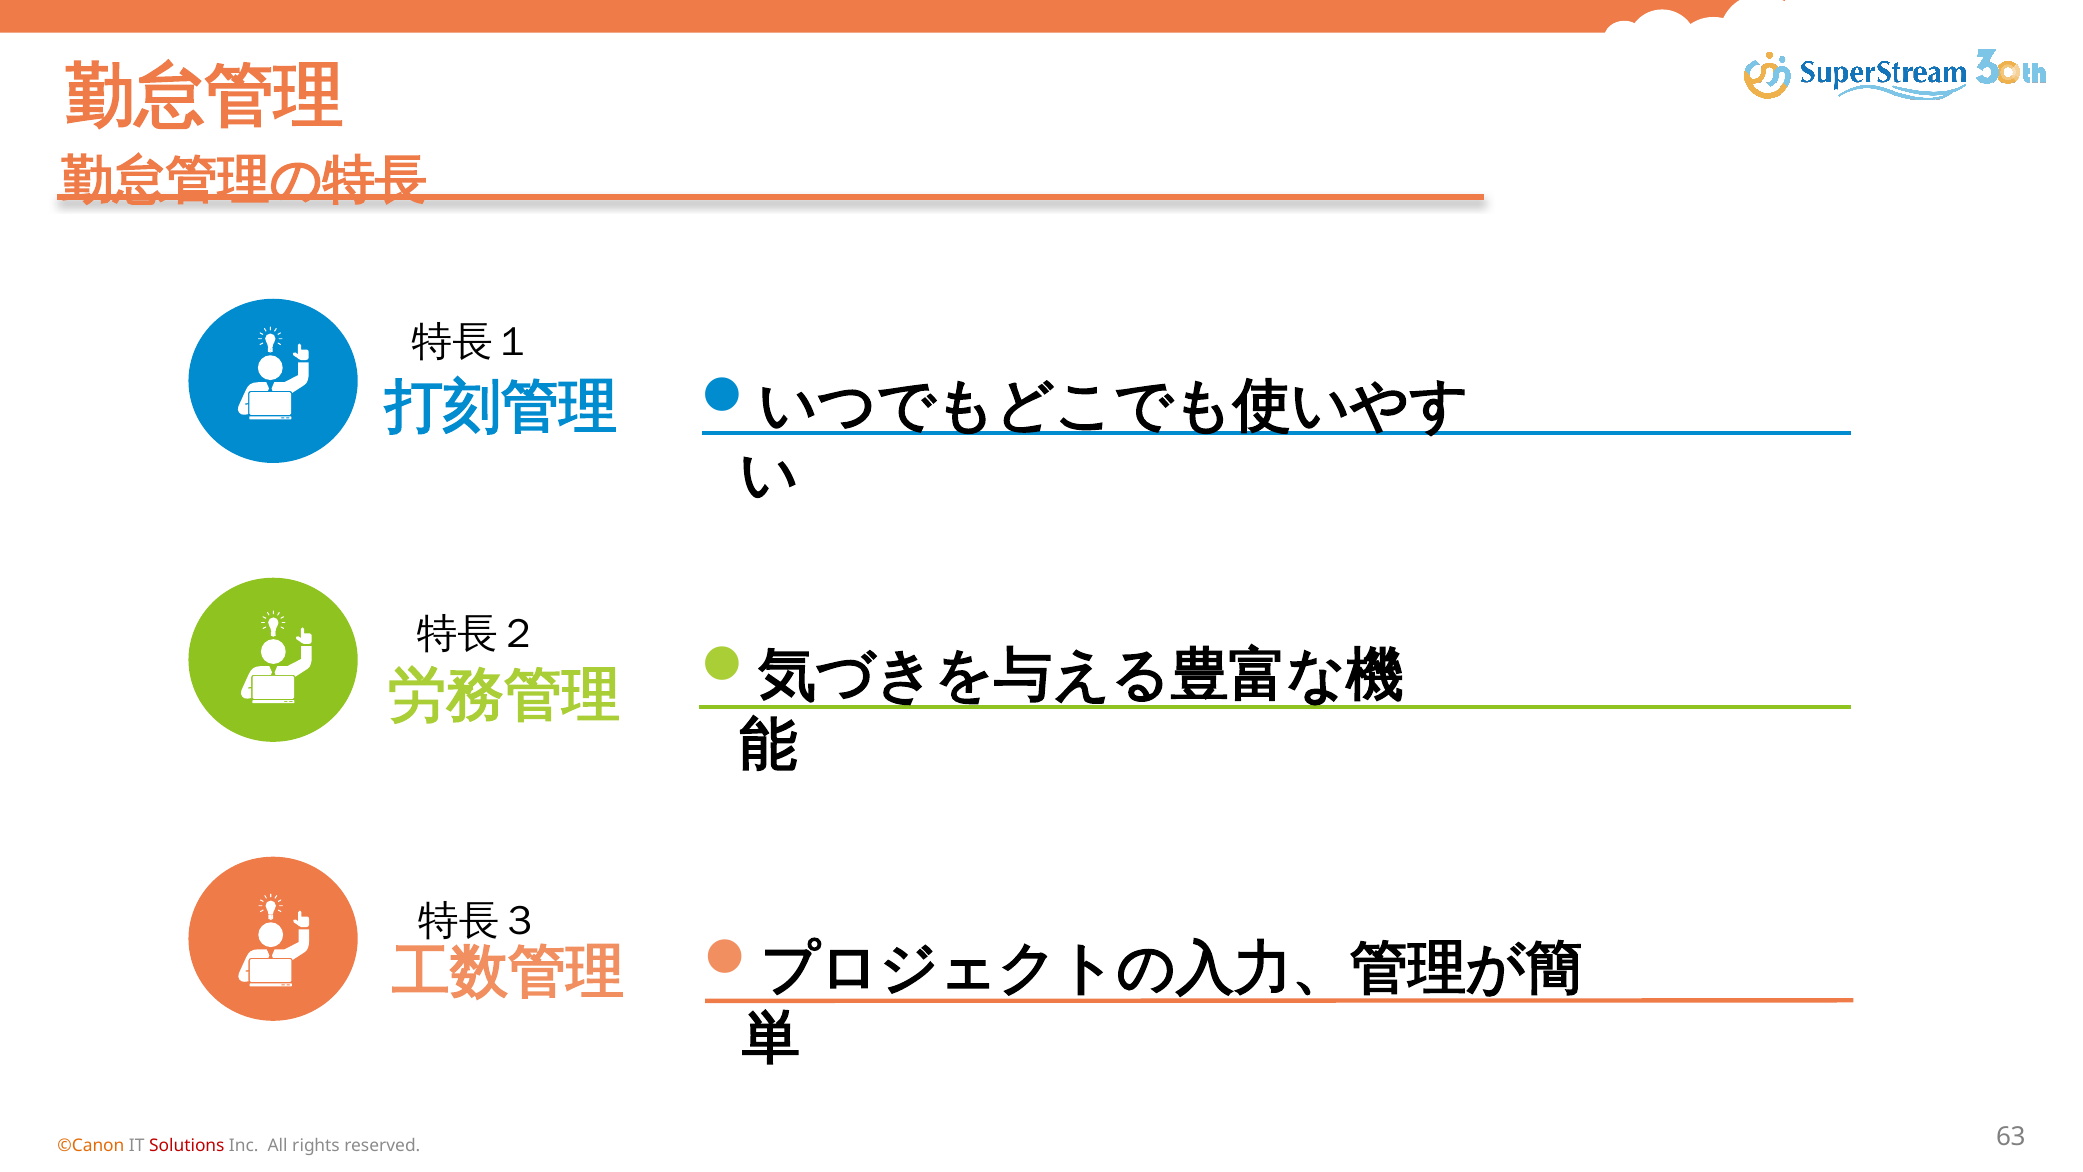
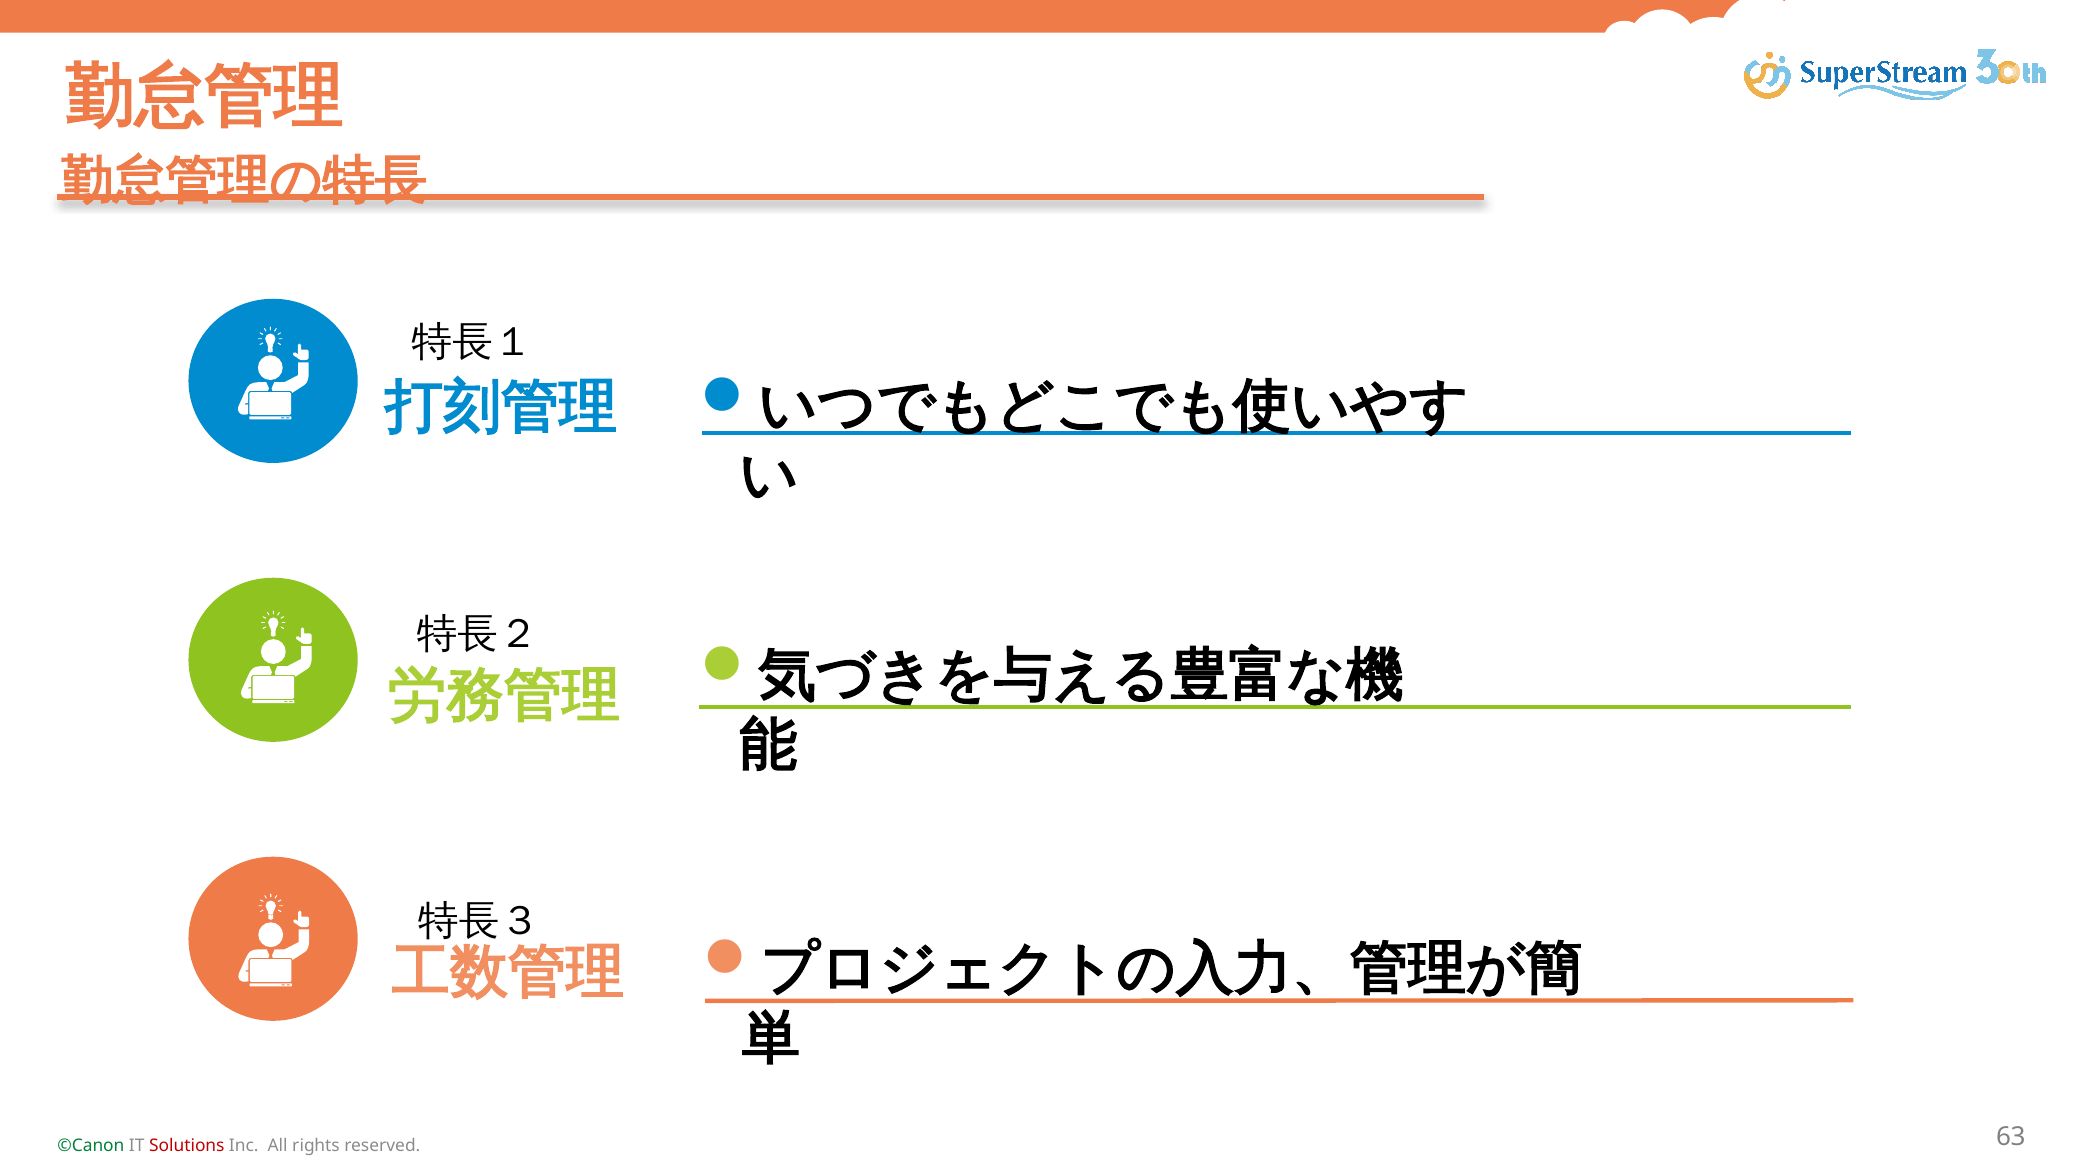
©Canon colour: orange -> green (91, 1145)
